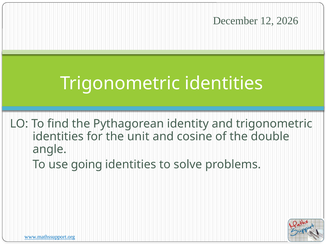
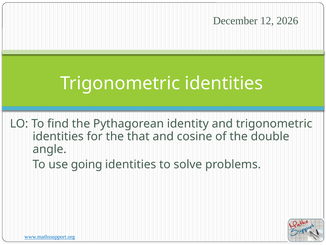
unit: unit -> that (138, 136)
